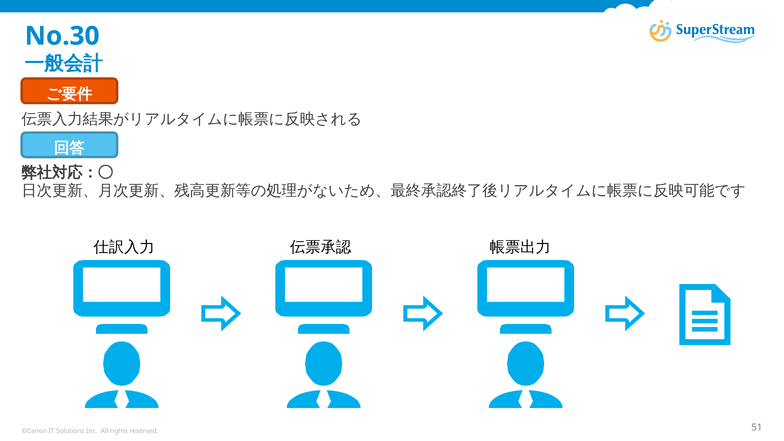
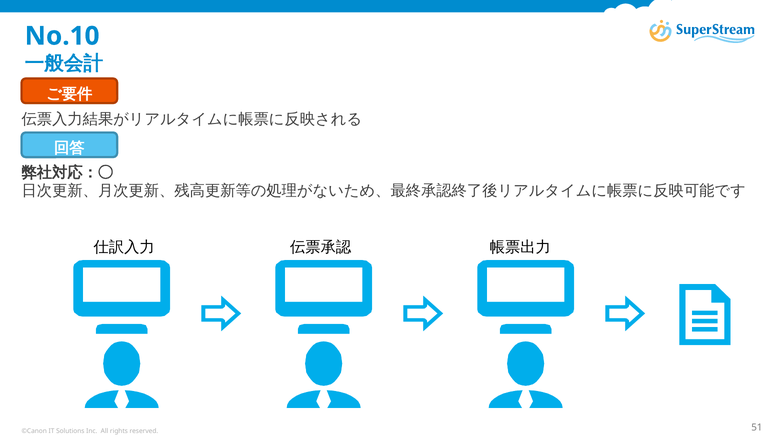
No.30: No.30 -> No.10 (62, 36)
